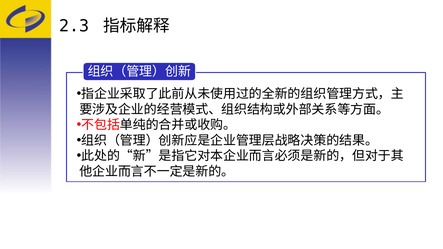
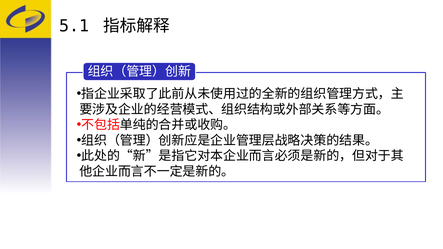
2.3: 2.3 -> 5.1 (74, 26)
